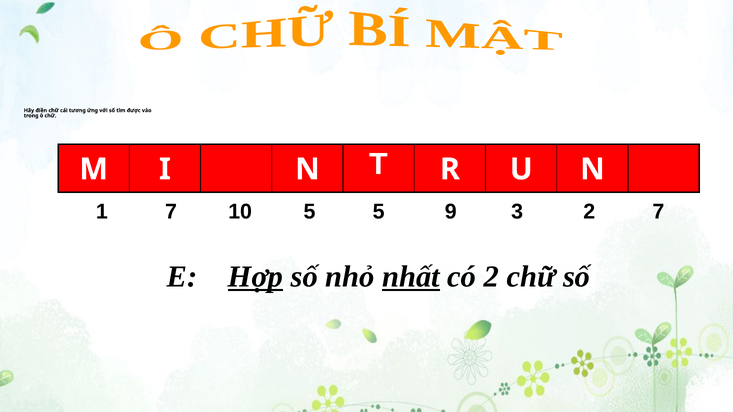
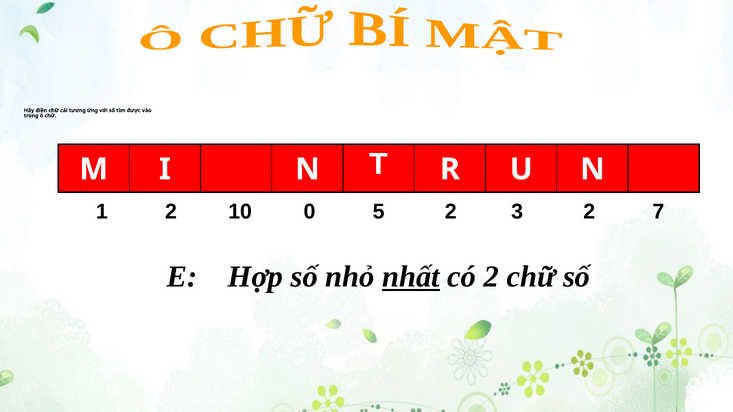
1 7: 7 -> 2 (171, 212)
10 5: 5 -> 0 (310, 212)
5 9: 9 -> 2 (451, 212)
Hợp underline: present -> none (255, 277)
